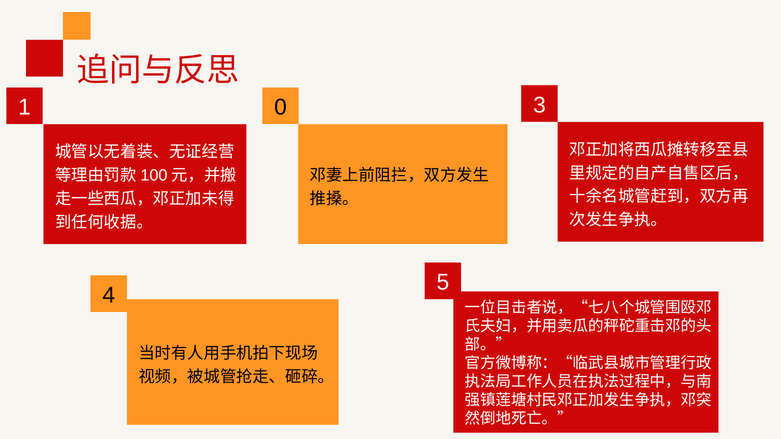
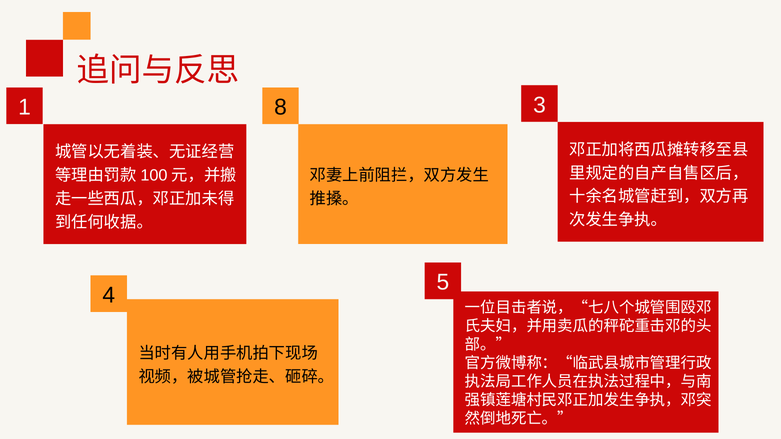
0: 0 -> 8 (281, 107)
